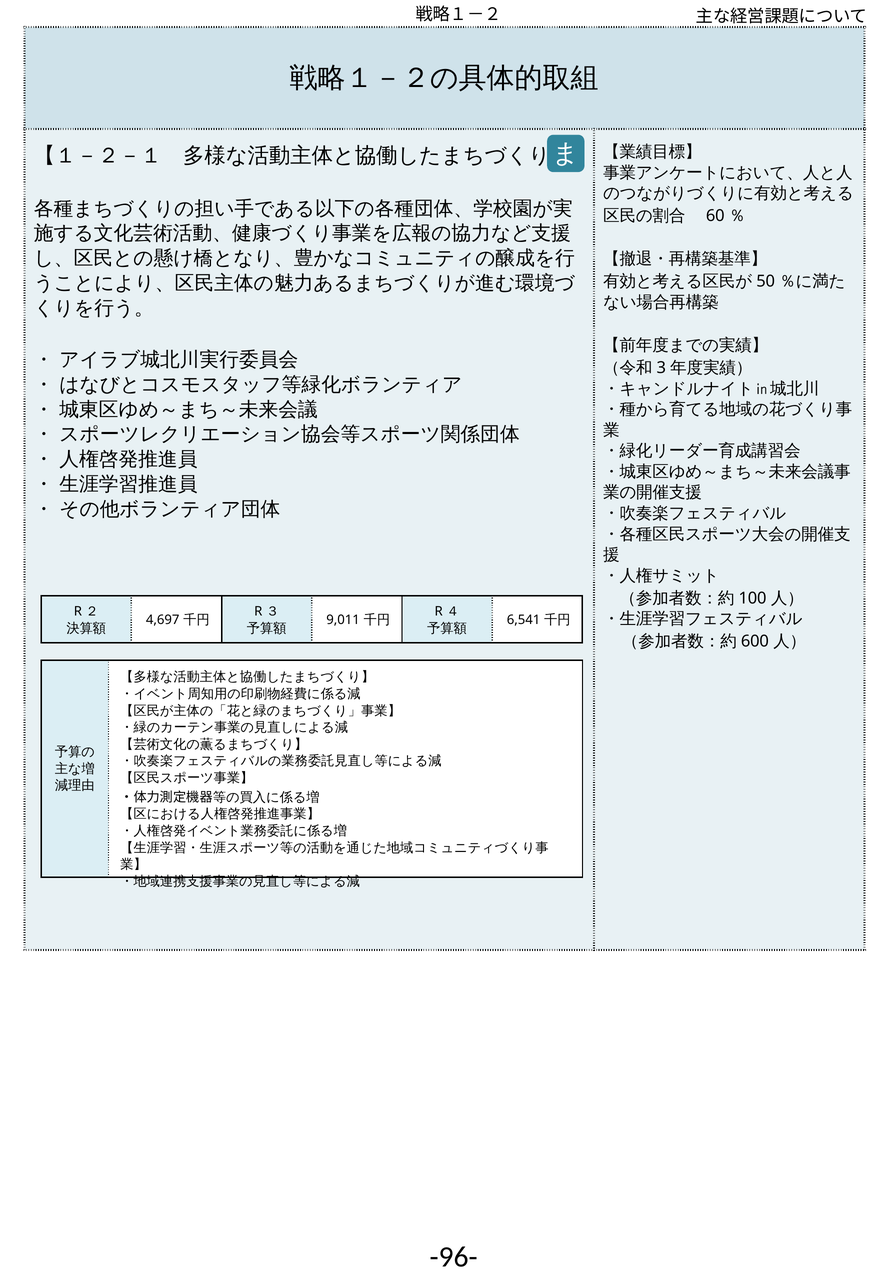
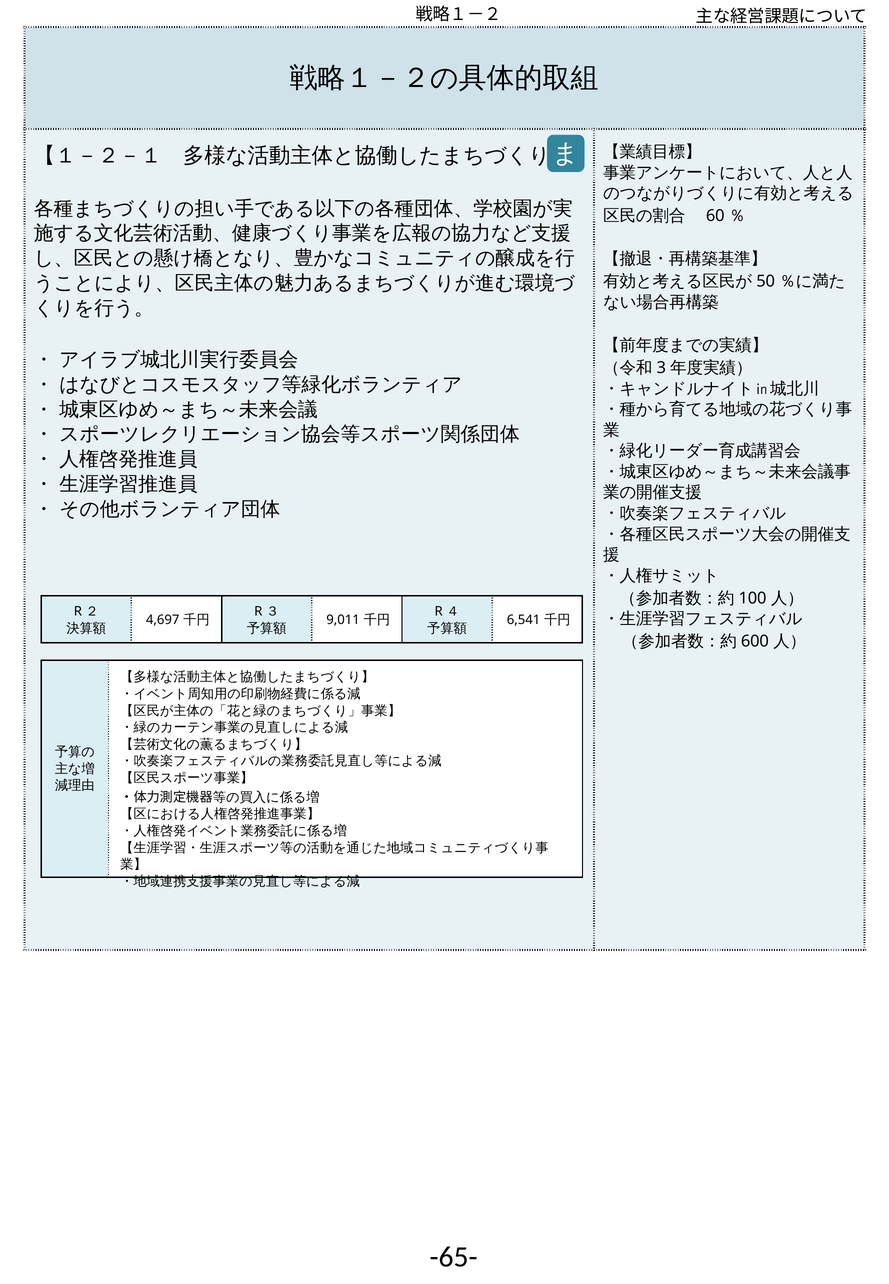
-96-: -96- -> -65- (454, 1257)
